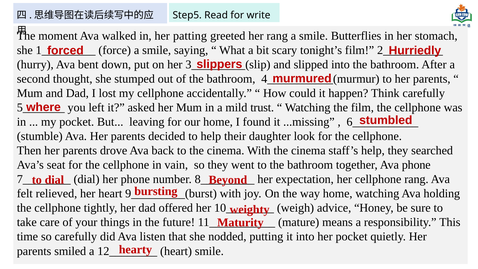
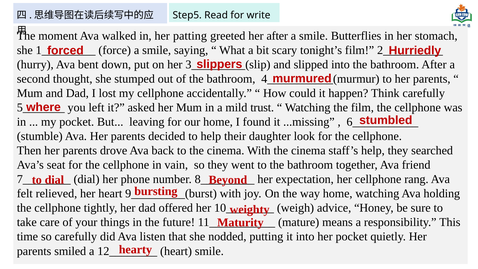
her rang: rang -> after (277, 36)
Ava phone: phone -> friend (416, 165)
